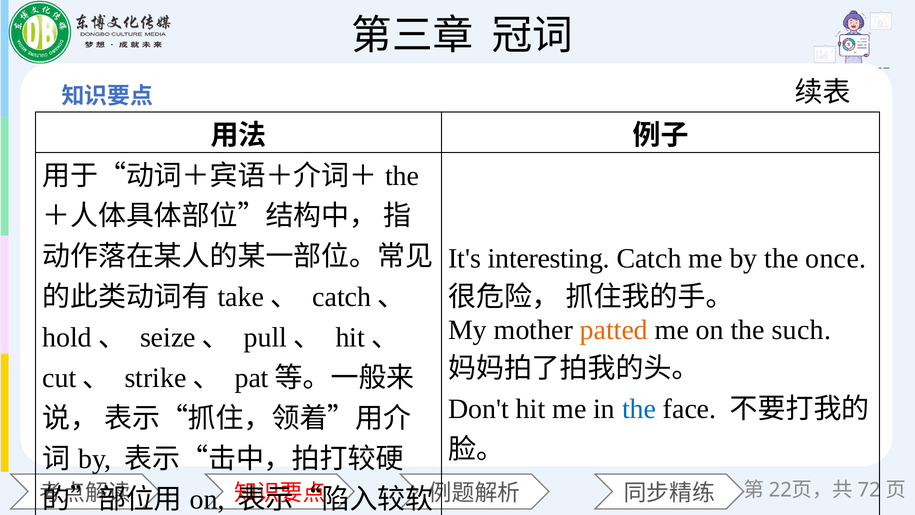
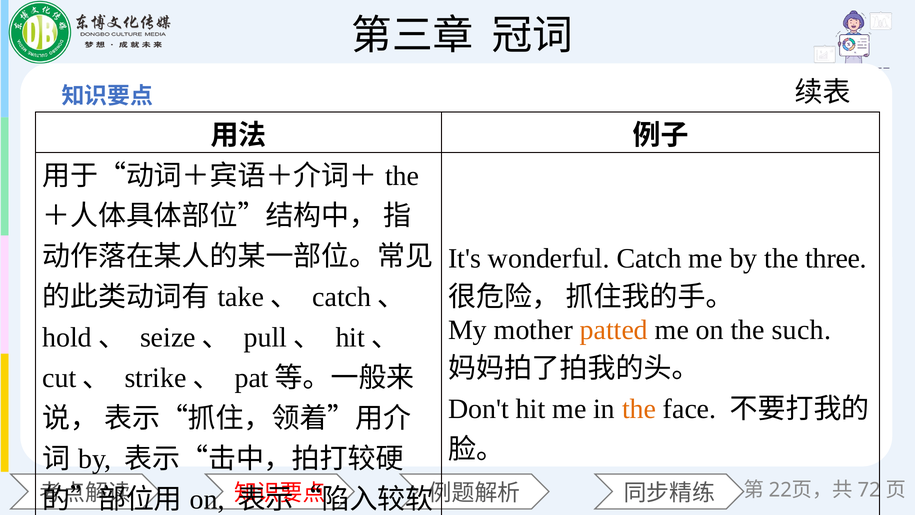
interesting: interesting -> wonderful (549, 259)
once: once -> three (836, 259)
the colour: blue -> orange (639, 409)
